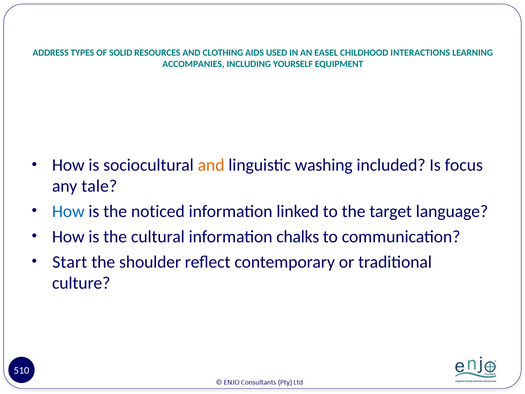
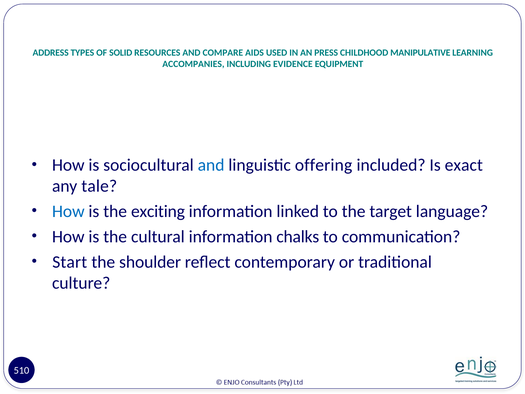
CLOTHING: CLOTHING -> COMPARE (223, 53)
EASEL: EASEL -> PRESS (326, 53)
INTERACTIONS: INTERACTIONS -> MANIPULATIVE (420, 53)
YOURSELF: YOURSELF -> EVIDENCE (293, 64)
and colour: orange -> blue (211, 165)
washing: washing -> offering (324, 165)
focus: focus -> exact (464, 165)
noticed: noticed -> exciting (158, 211)
